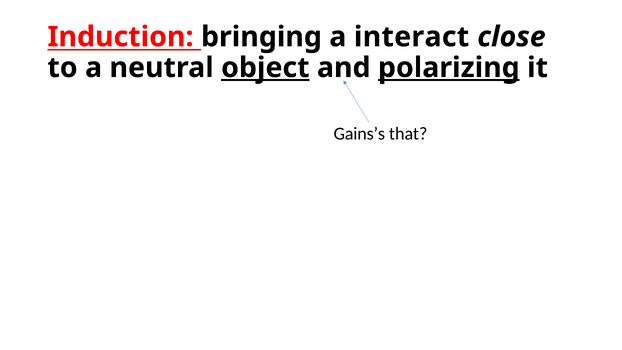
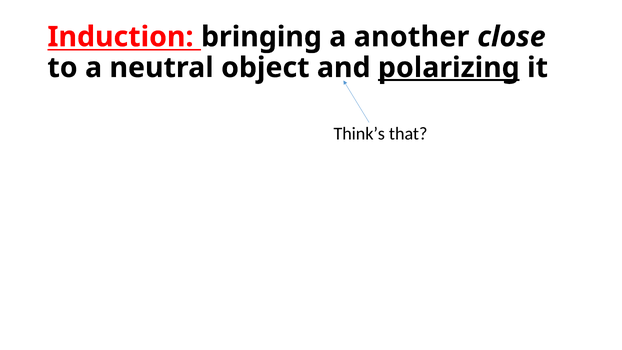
interact: interact -> another (412, 37)
object underline: present -> none (265, 68)
Gains’s: Gains’s -> Think’s (359, 134)
